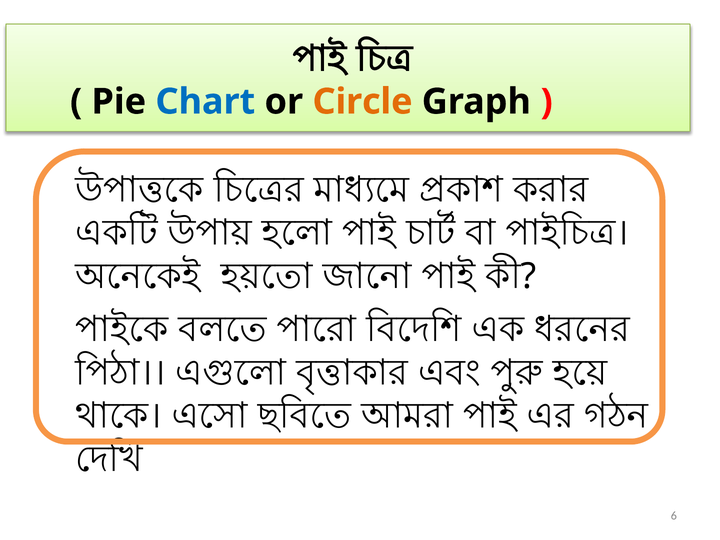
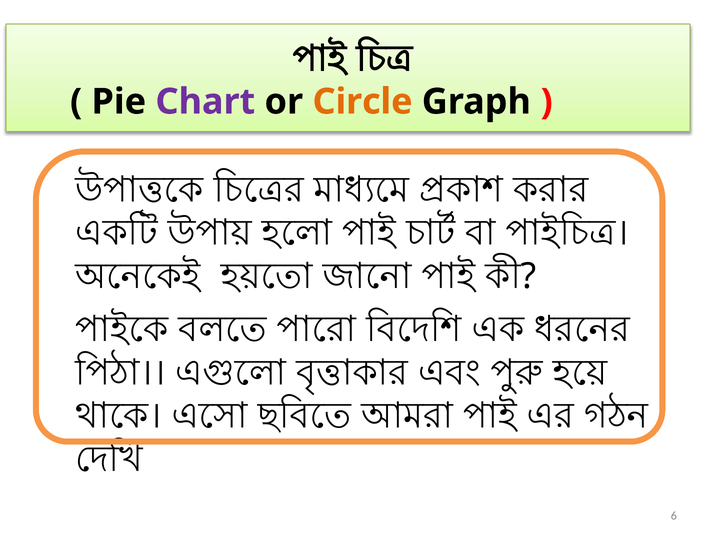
Chart colour: blue -> purple (205, 102)
